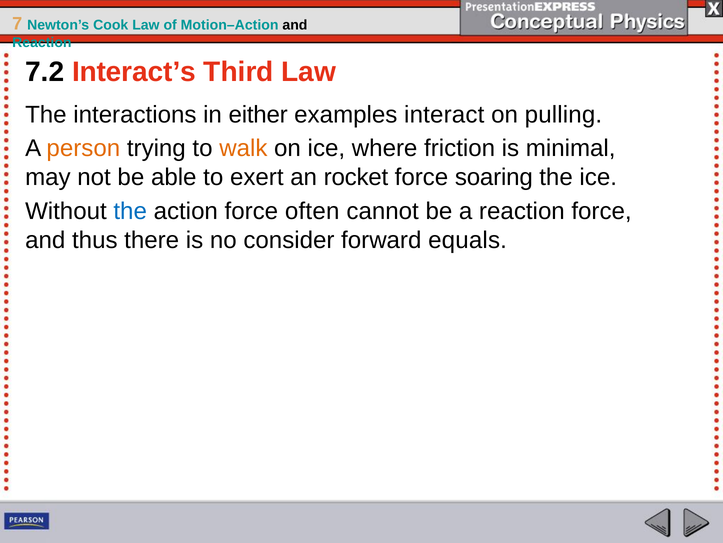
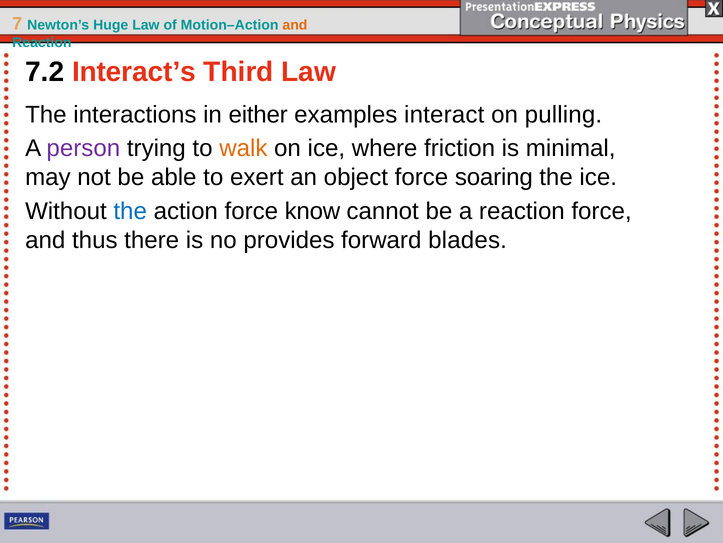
Cook: Cook -> Huge (111, 25)
and colour: black -> orange (295, 25)
person colour: orange -> purple (83, 148)
rocket: rocket -> object (356, 177)
often: often -> know (312, 211)
consider: consider -> provides (289, 240)
equals: equals -> blades (468, 240)
